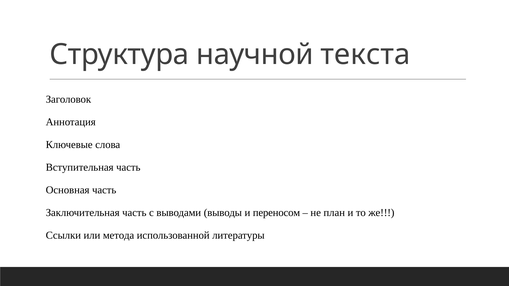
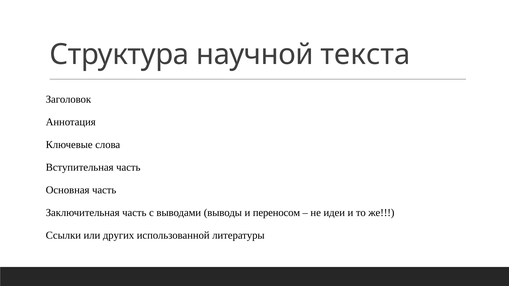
план: план -> идеи (334, 213)
метода: метода -> других (119, 236)
